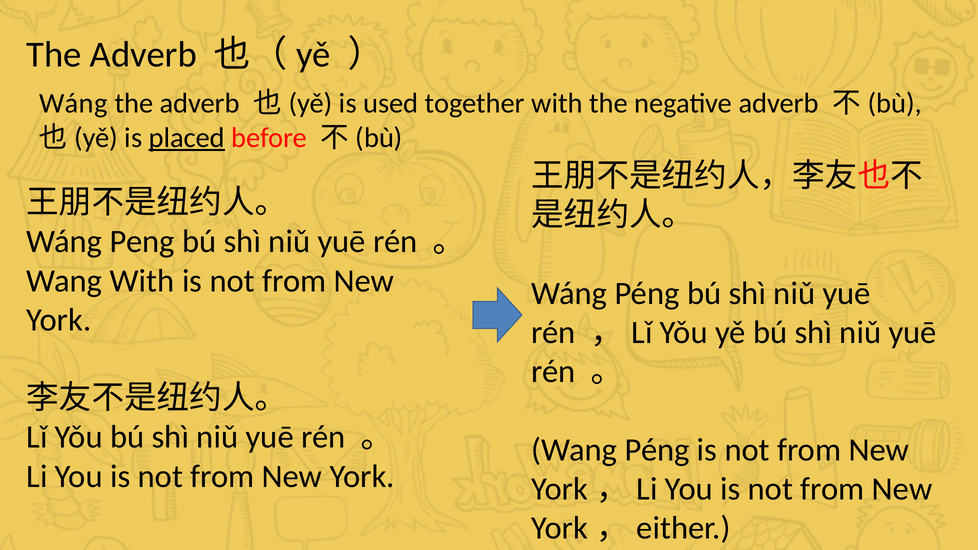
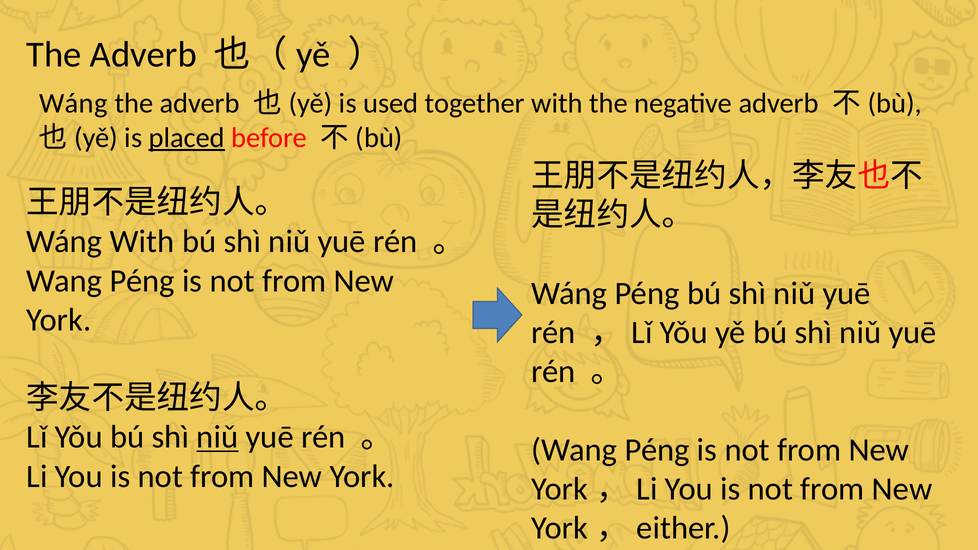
Wáng Peng: Peng -> With (142, 242)
With: With -> Péng (142, 281)
niǔ underline: none -> present (217, 437)
